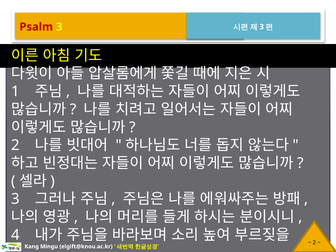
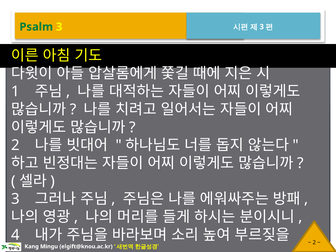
Psalm colour: red -> green (36, 27)
